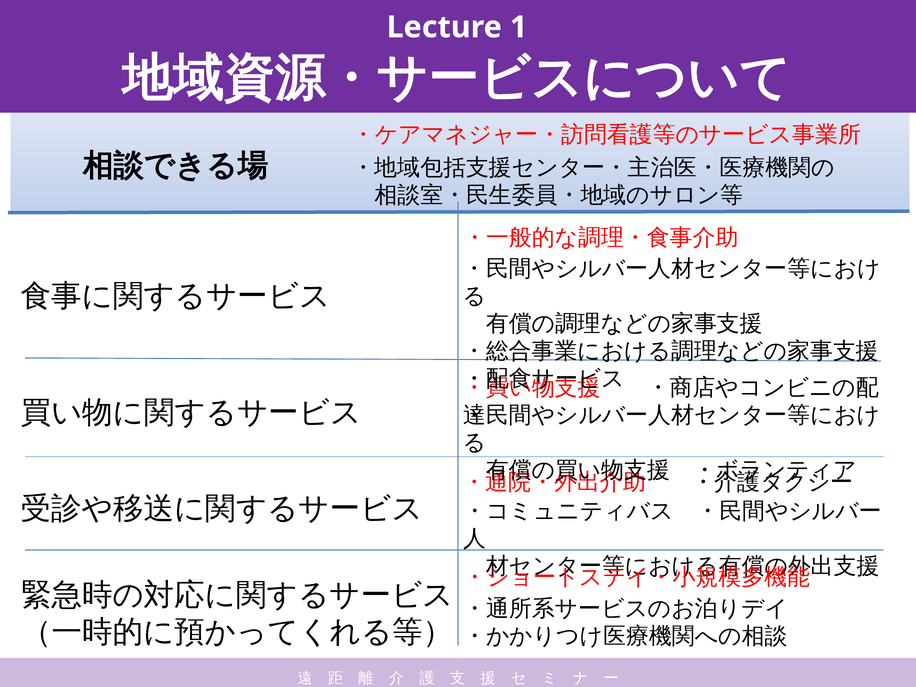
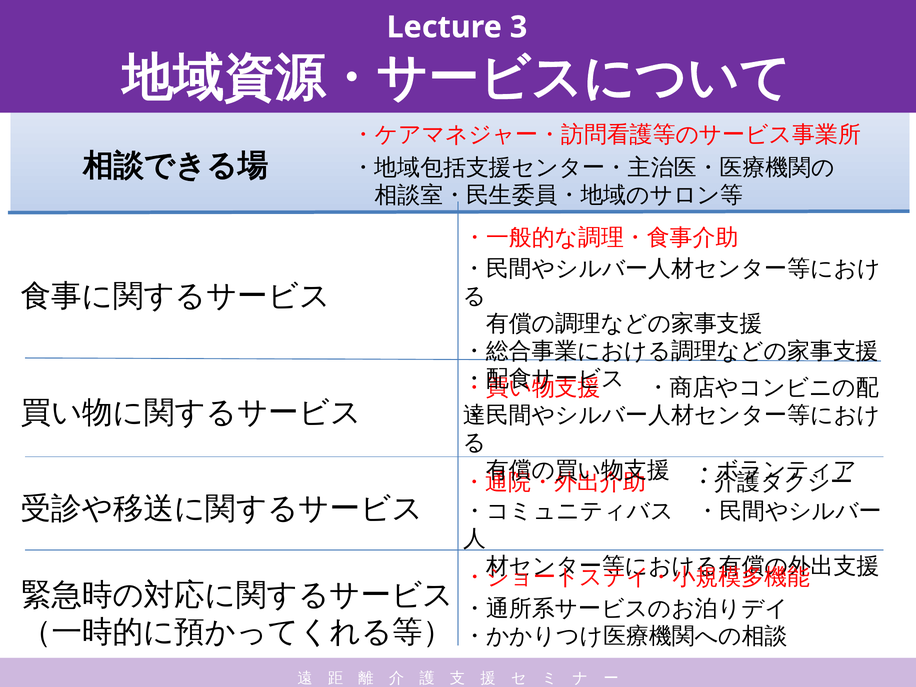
1: 1 -> 3 (519, 27)
